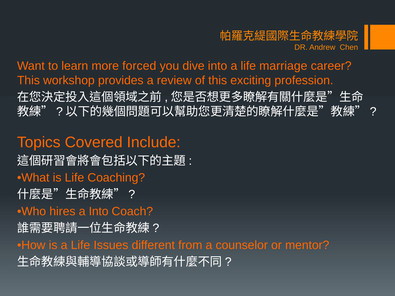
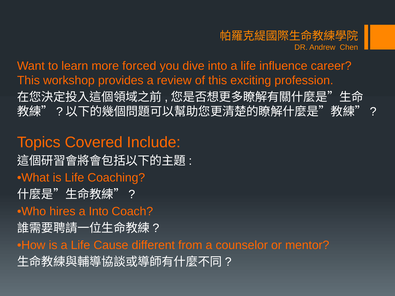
marriage: marriage -> influence (283, 66)
Issues: Issues -> Cause (111, 245)
